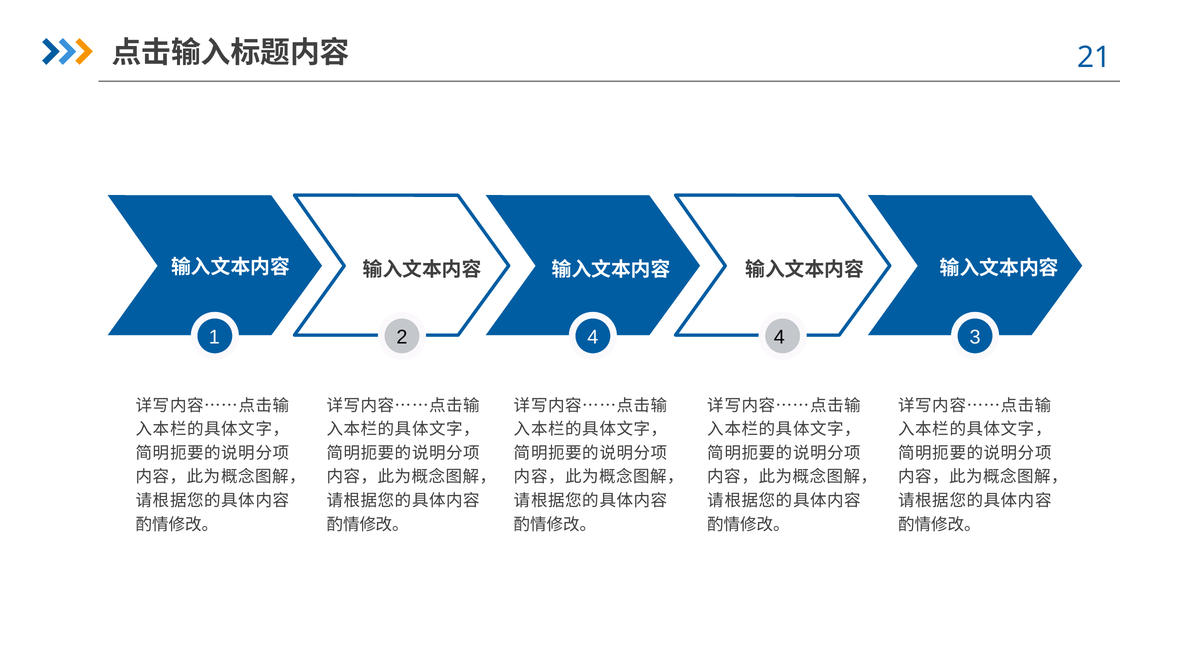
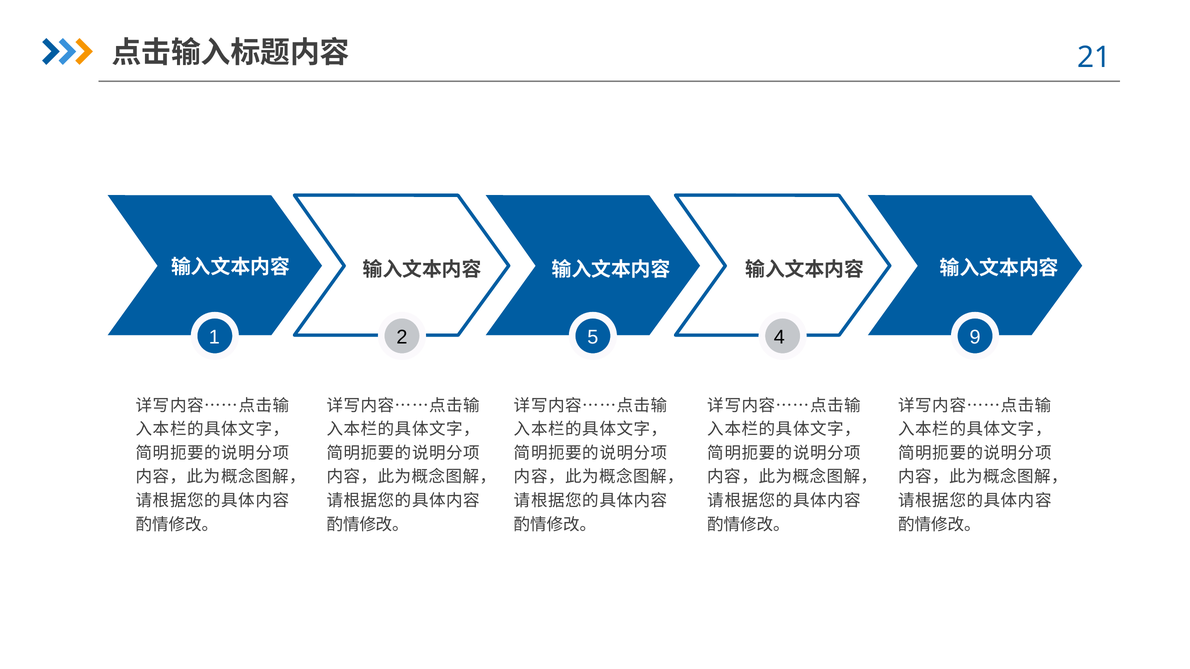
2 4: 4 -> 5 (593, 338)
3: 3 -> 9 (975, 338)
